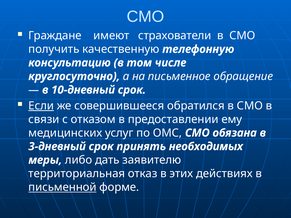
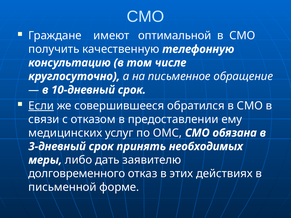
страхователи: страхователи -> оптимальной (175, 36)
территориальная: территориальная -> долговременного (77, 174)
письменной underline: present -> none (62, 187)
